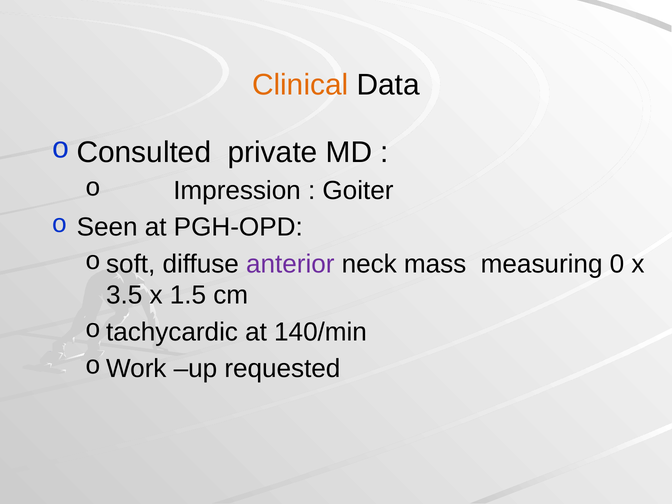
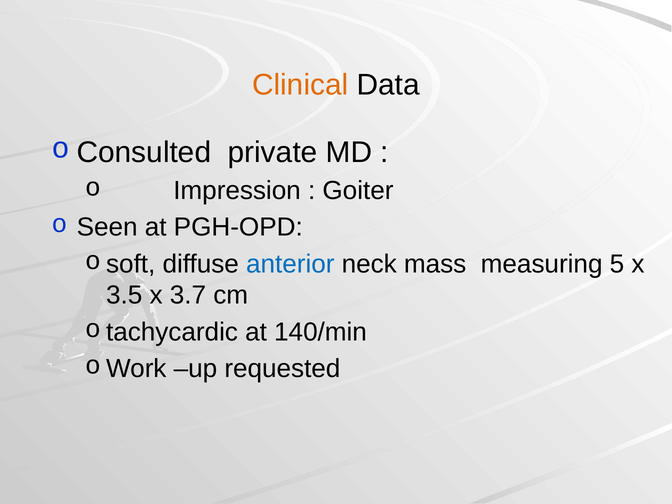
anterior colour: purple -> blue (290, 264)
0: 0 -> 5 (617, 264)
1.5: 1.5 -> 3.7 (188, 295)
